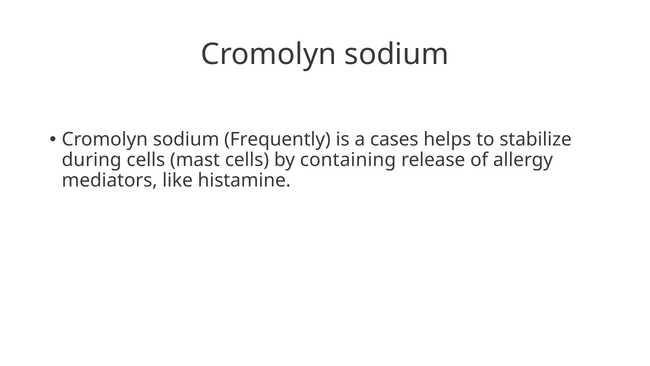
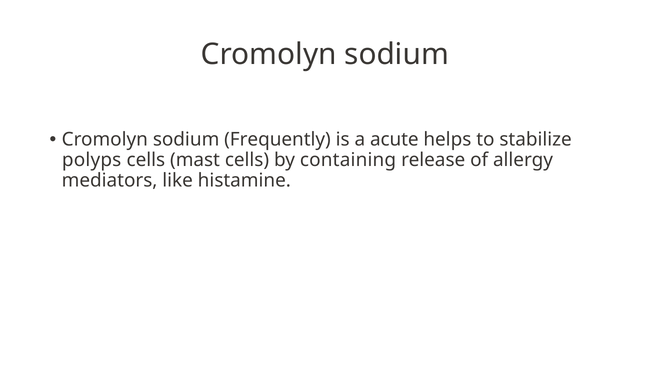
cases: cases -> acute (394, 139)
during: during -> polyps (92, 160)
